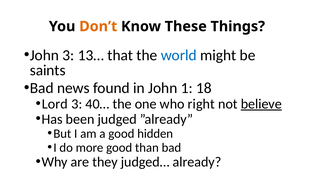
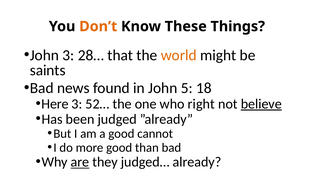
13…: 13… -> 28… (91, 55)
world colour: blue -> orange (179, 55)
1: 1 -> 5 (187, 88)
Lord: Lord -> Here (55, 104)
40…: 40… -> 52… (97, 104)
hidden: hidden -> cannot (155, 133)
are underline: none -> present (80, 162)
